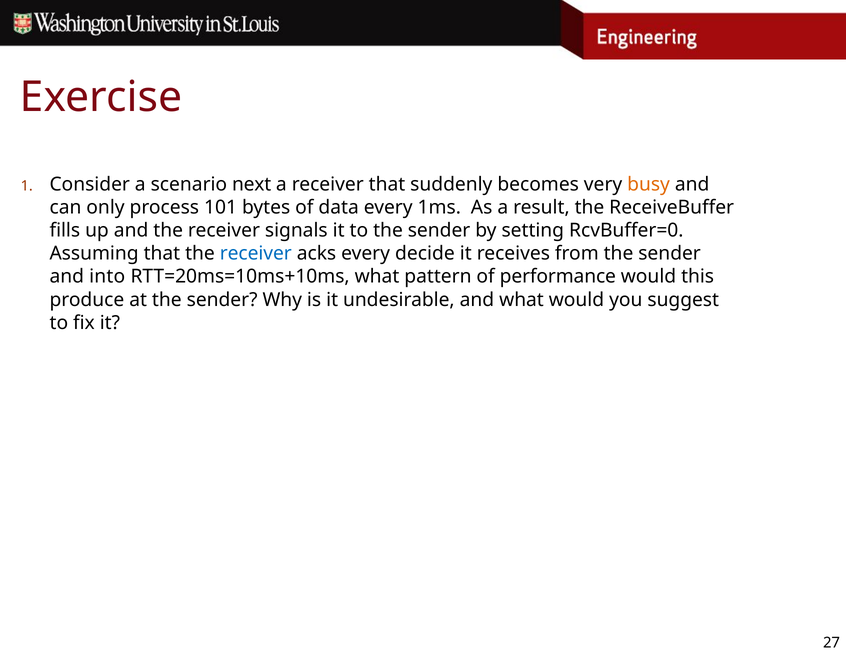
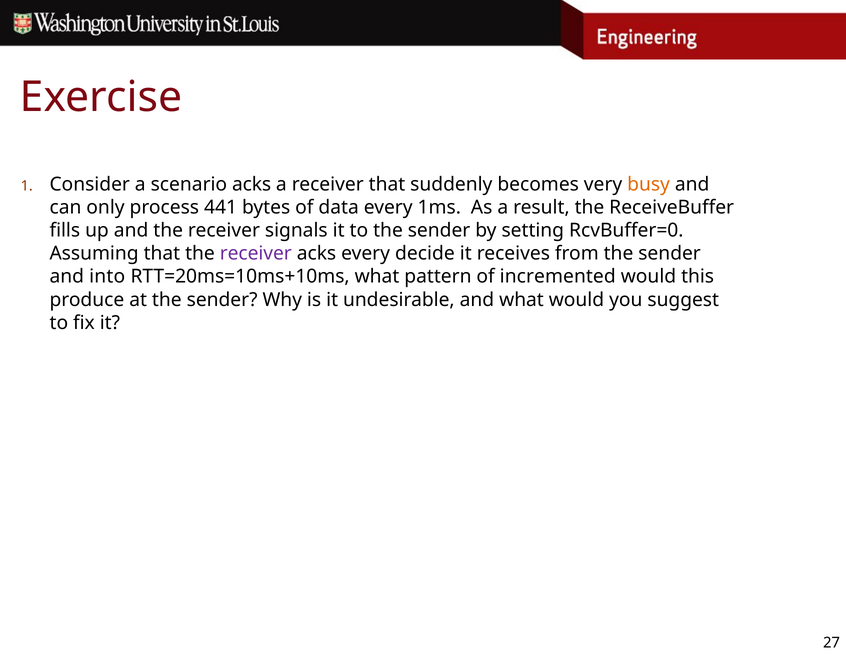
scenario next: next -> acks (252, 184)
101: 101 -> 441 (221, 207)
receiver colour: blue -> purple (256, 253)
performance: performance -> incremented (558, 276)
